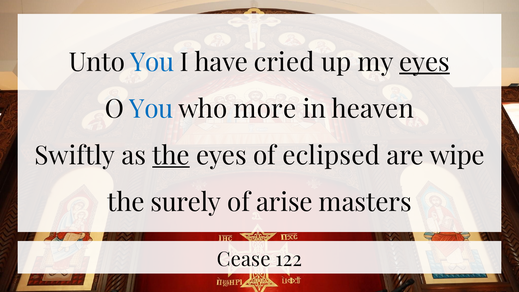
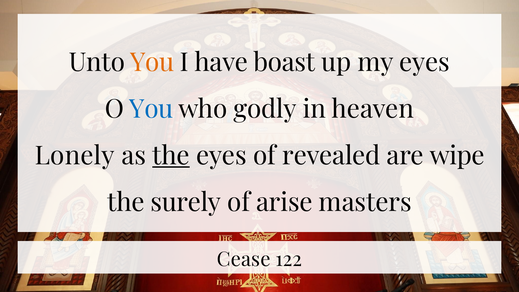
You colour: blue -> orange (152, 62)
cried: cried -> boast (284, 62)
eyes underline: present -> none (425, 62)
more: more -> godly (265, 109)
Swiftly: Swiftly -> Lonely (75, 156)
eclipsed: eclipsed -> revealed (331, 156)
